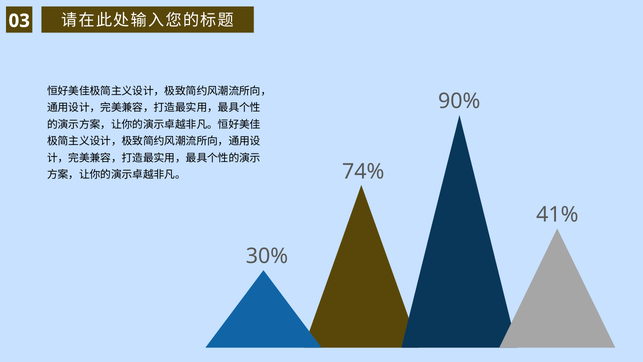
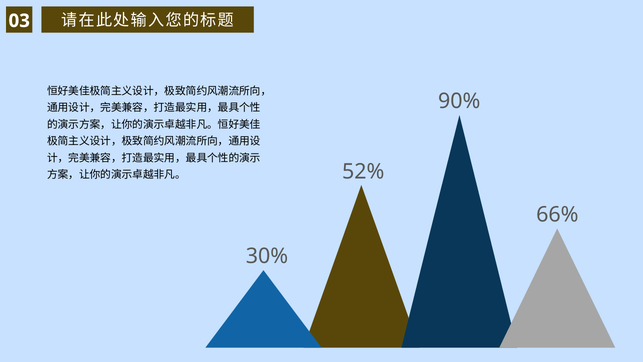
74%: 74% -> 52% (363, 171)
41%: 41% -> 66% (557, 214)
